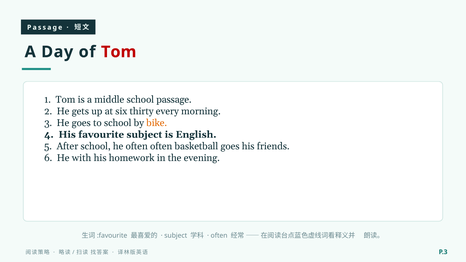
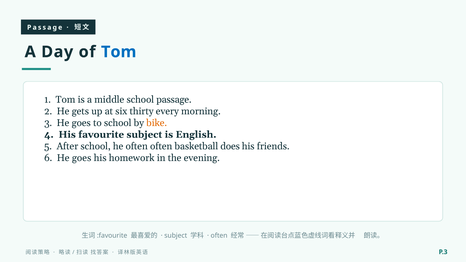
Tom colour: red -> blue (119, 52)
basketball goes: goes -> does (230, 146)
6 He with: with -> goes (82, 158)
